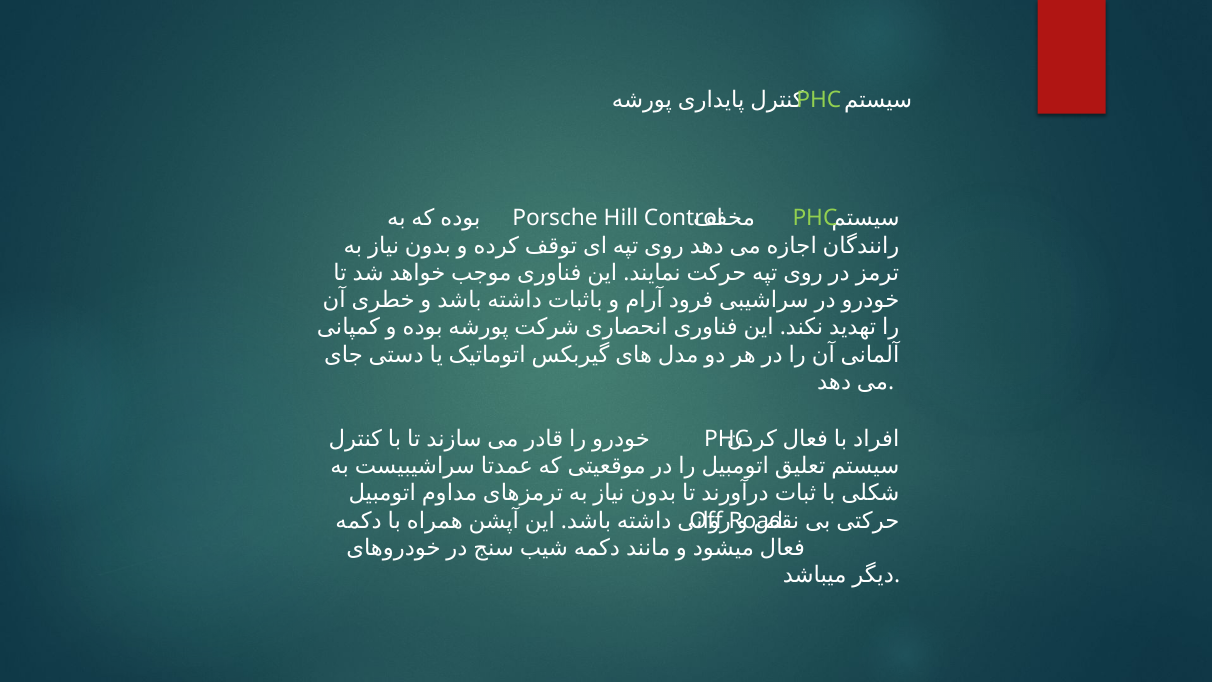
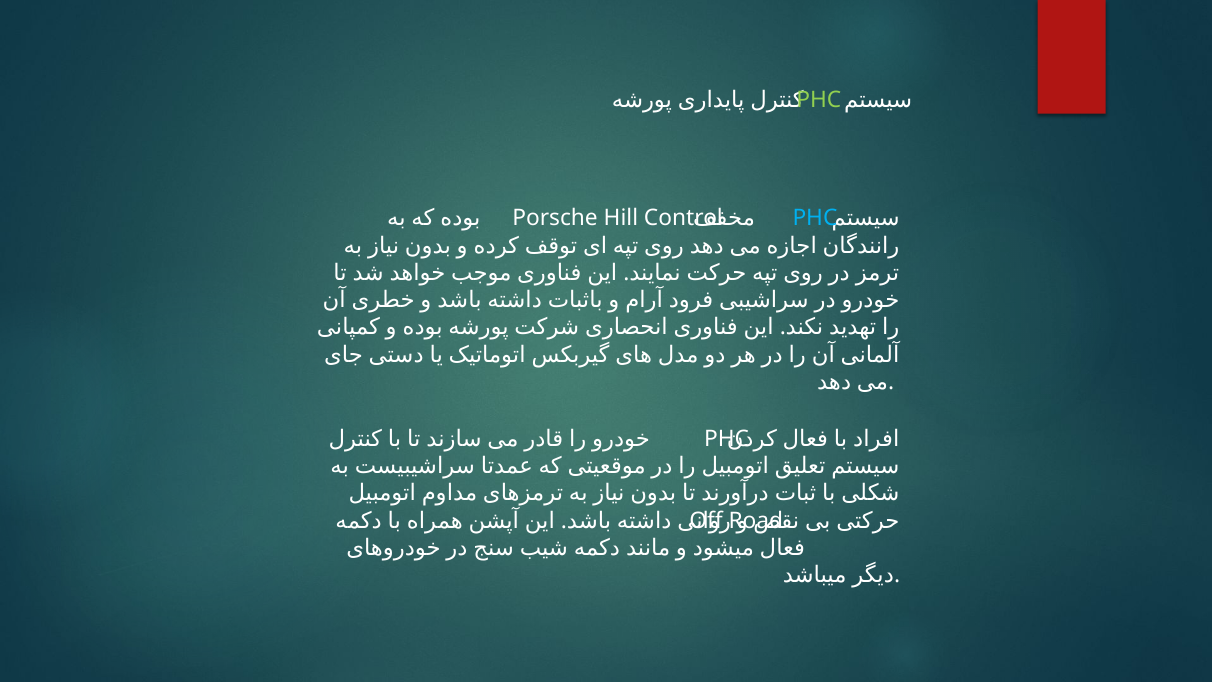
PHC colour: light green -> light blue (815, 218)
